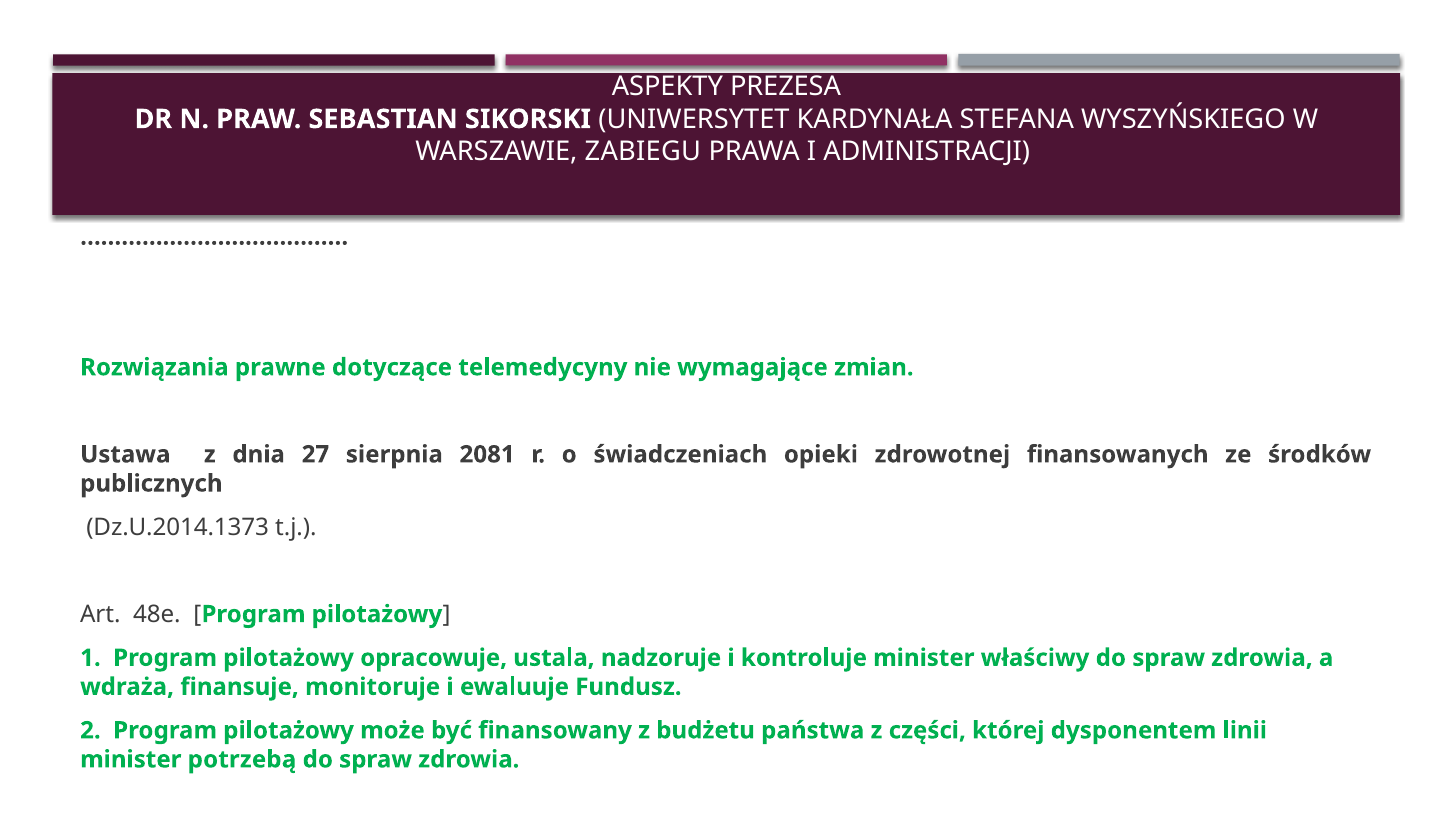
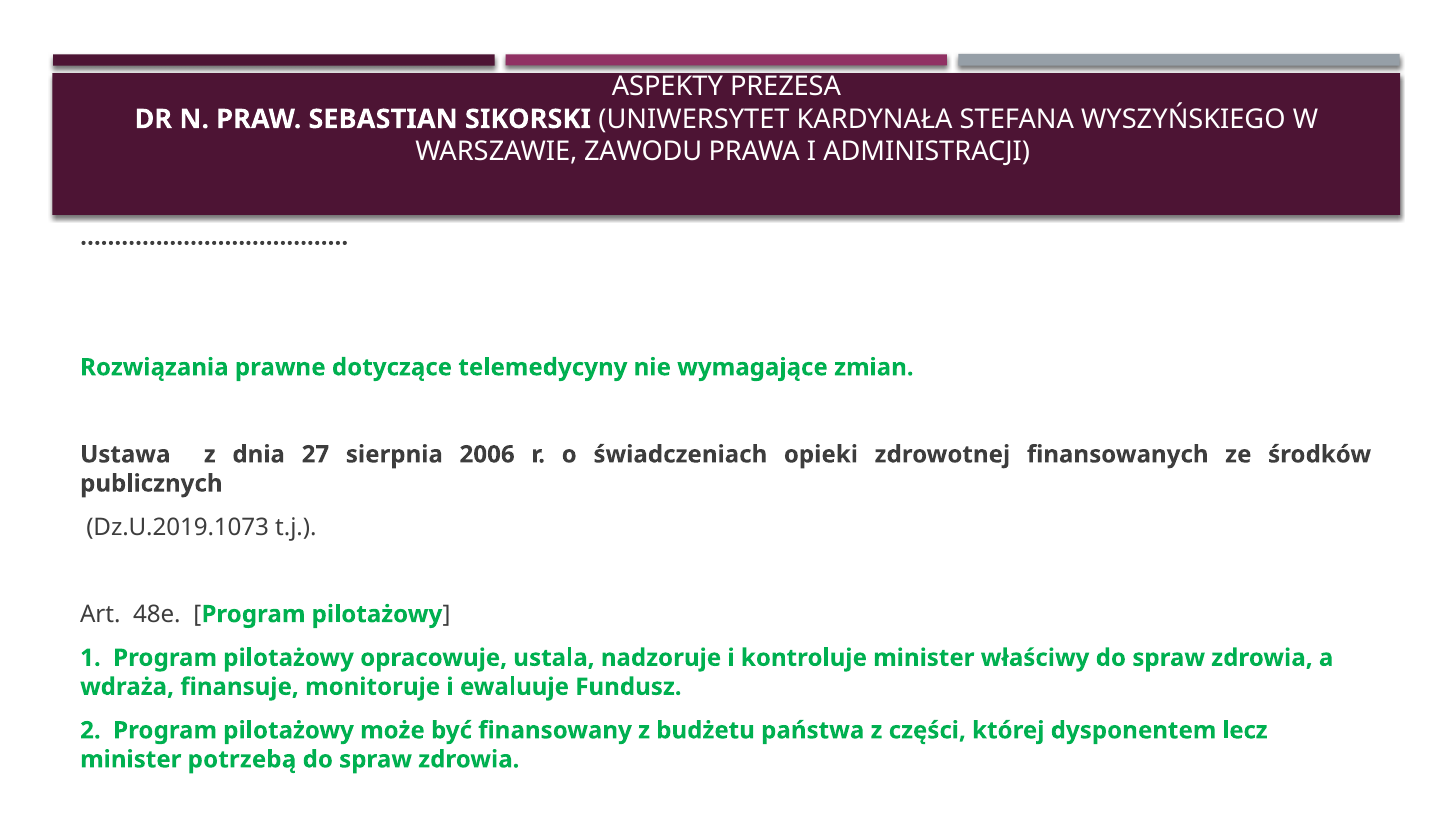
ZABIEGU: ZABIEGU -> ZAWODU (643, 152)
2081: 2081 -> 2006 (487, 455)
Dz.U.2014.1373: Dz.U.2014.1373 -> Dz.U.2019.1073 (178, 527)
linii: linii -> lecz (1245, 731)
